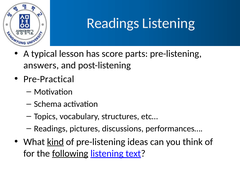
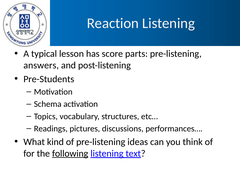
Readings: Readings -> Reaction (113, 23)
Pre-Practical: Pre-Practical -> Pre-Students (49, 79)
kind underline: present -> none (55, 142)
